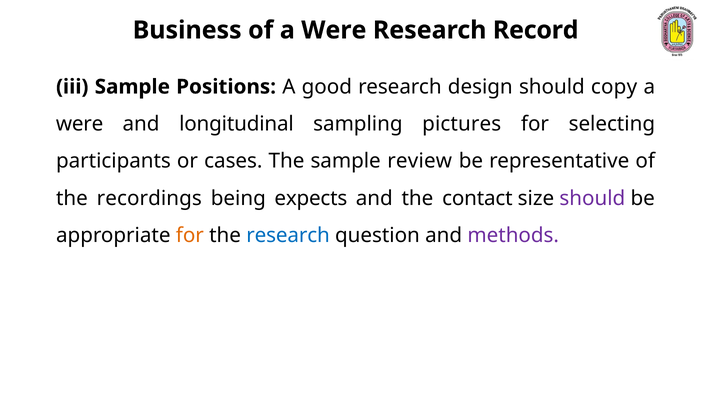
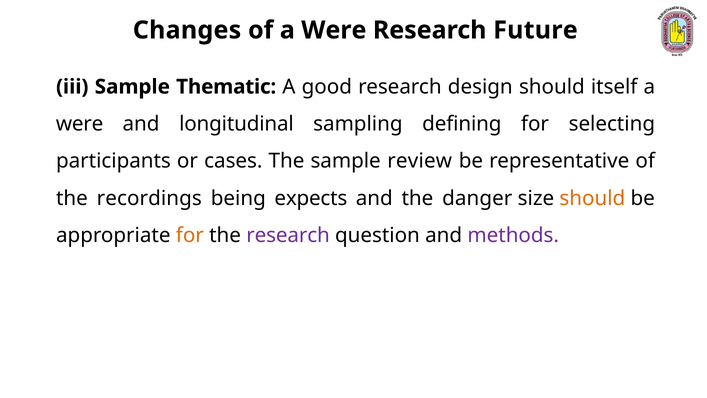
Business: Business -> Changes (187, 30)
Record: Record -> Future (535, 30)
Positions: Positions -> Thematic (226, 87)
copy: copy -> itself (614, 87)
pictures: pictures -> defining (462, 124)
contact: contact -> danger (477, 198)
should colour: purple -> orange (592, 198)
research colour: blue -> purple (288, 235)
